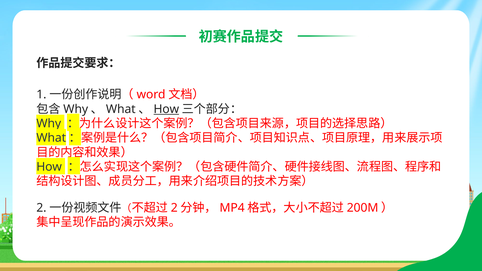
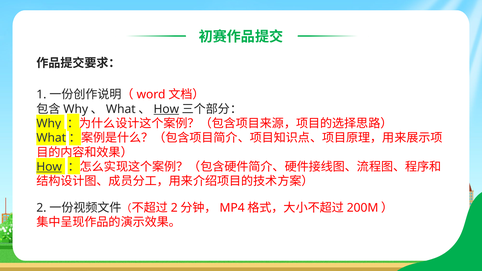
How underline: none -> present (49, 167)
